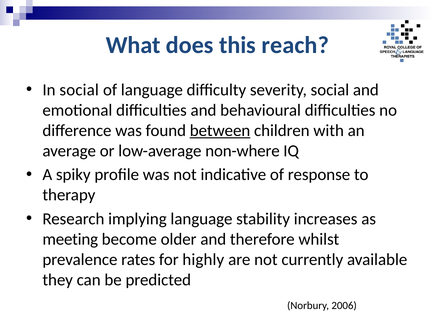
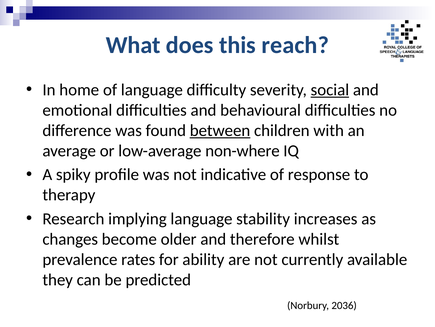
In social: social -> home (79, 90)
social underline: none -> present (330, 90)
meeting: meeting -> changes (70, 239)
highly: highly -> ability (203, 259)
2006: 2006 -> 2036 (344, 305)
